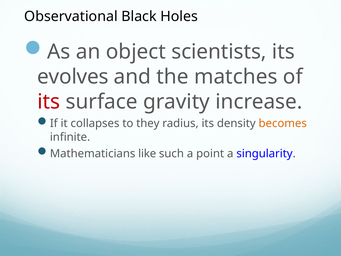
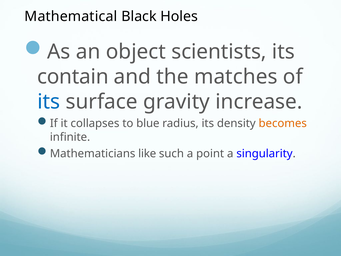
Observational: Observational -> Mathematical (71, 17)
evolves: evolves -> contain (73, 77)
its colour: red -> blue (49, 102)
they: they -> blue (148, 123)
